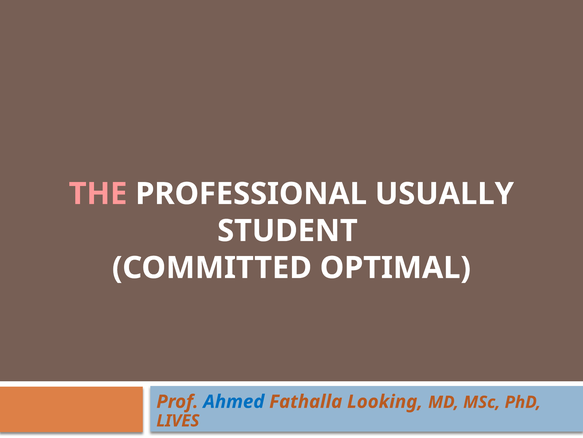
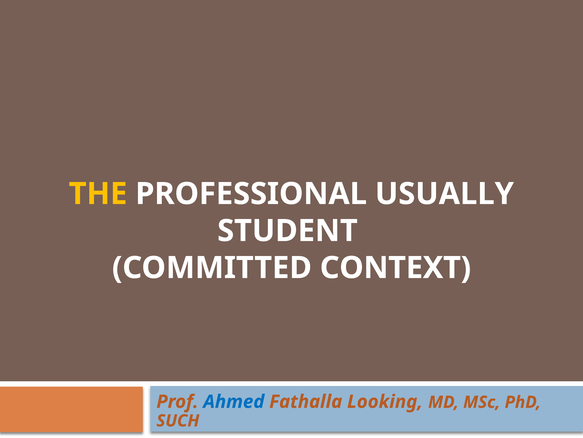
THE colour: pink -> yellow (98, 194)
OPTIMAL: OPTIMAL -> CONTEXT (395, 267)
LIVES: LIVES -> SUCH (178, 420)
